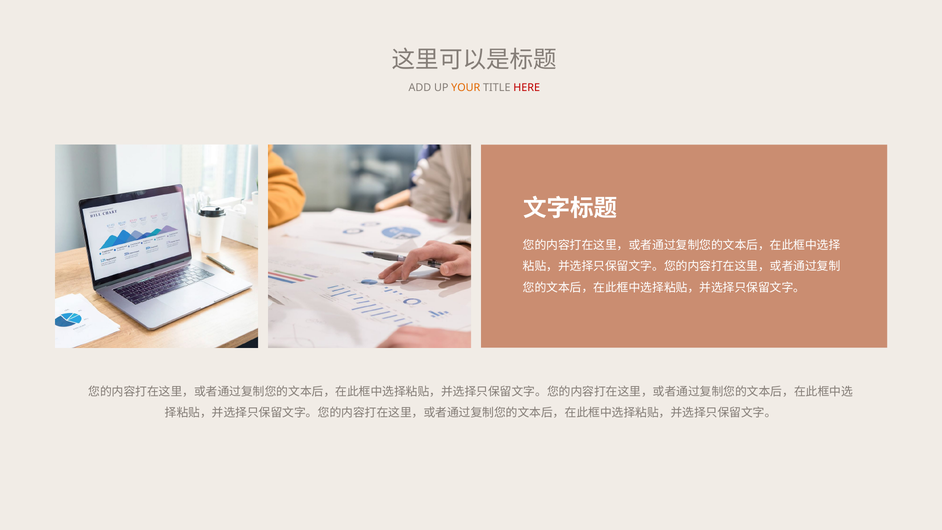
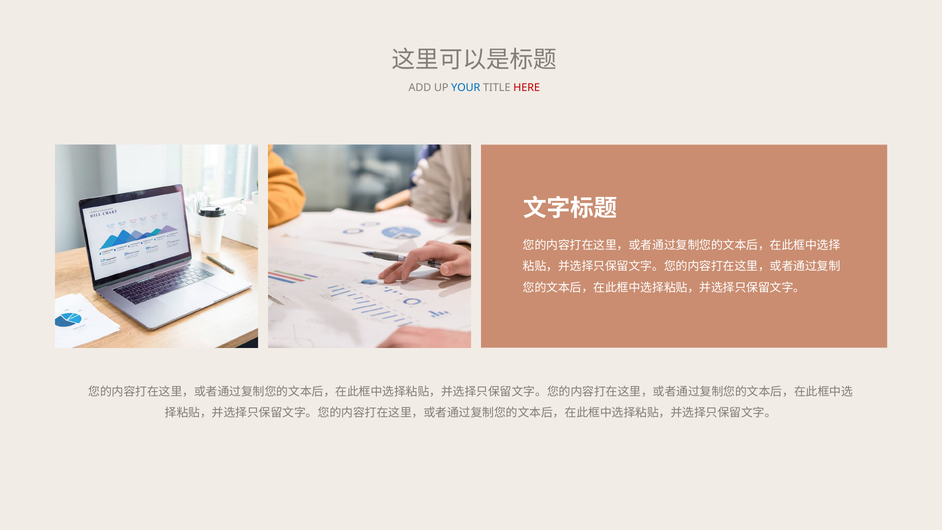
YOUR colour: orange -> blue (466, 88)
